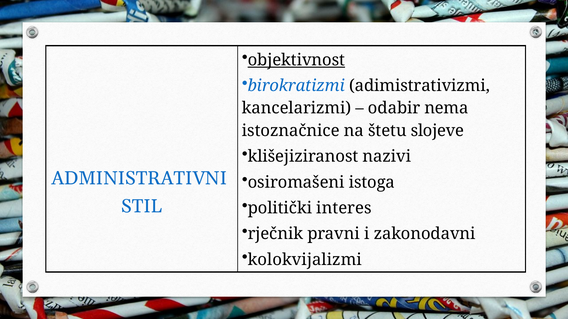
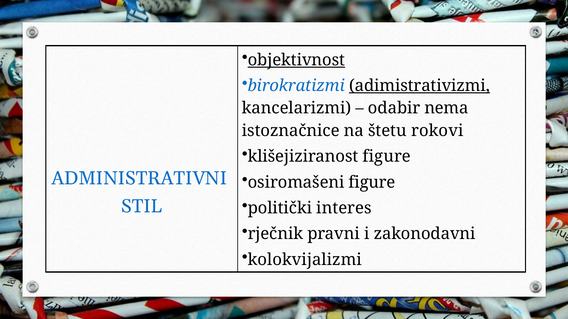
adimistrativizmi underline: none -> present (420, 86)
slojeve: slojeve -> rokovi (437, 131)
klišejiziranost nazivi: nazivi -> figure (387, 157)
osiromašeni istoga: istoga -> figure (372, 183)
